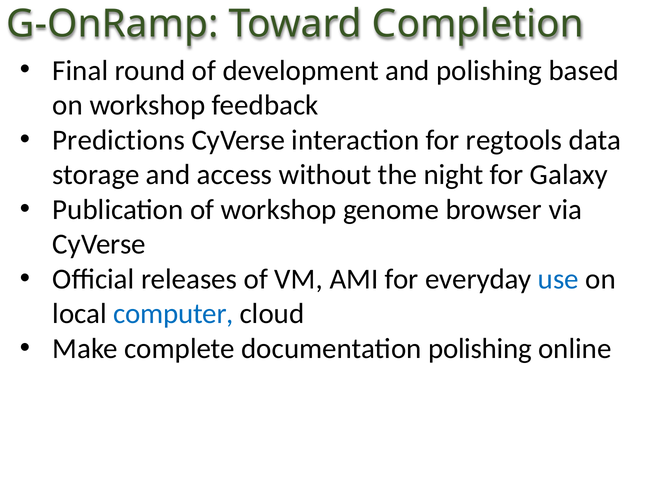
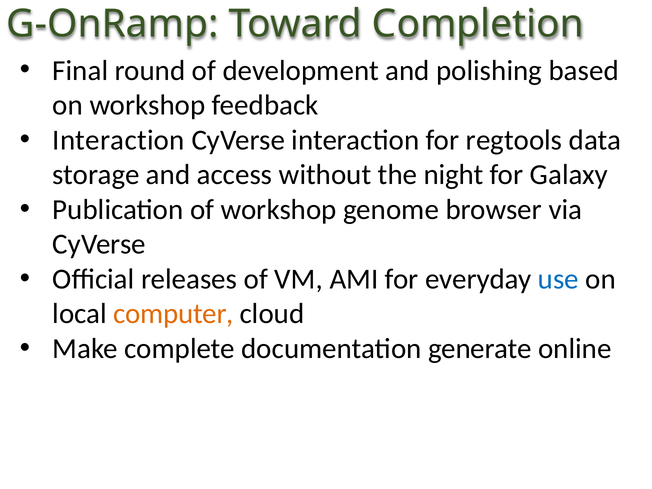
Predictions: Predictions -> Interaction (119, 140)
computer colour: blue -> orange (173, 314)
documentation polishing: polishing -> generate (480, 349)
